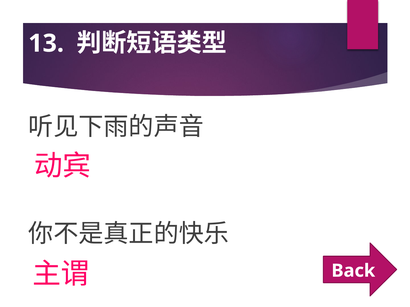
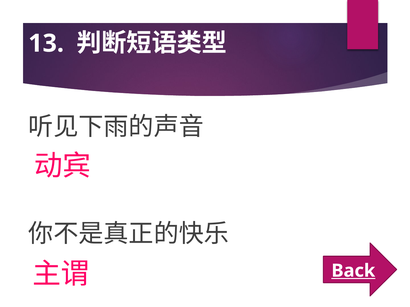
Back underline: none -> present (353, 271)
